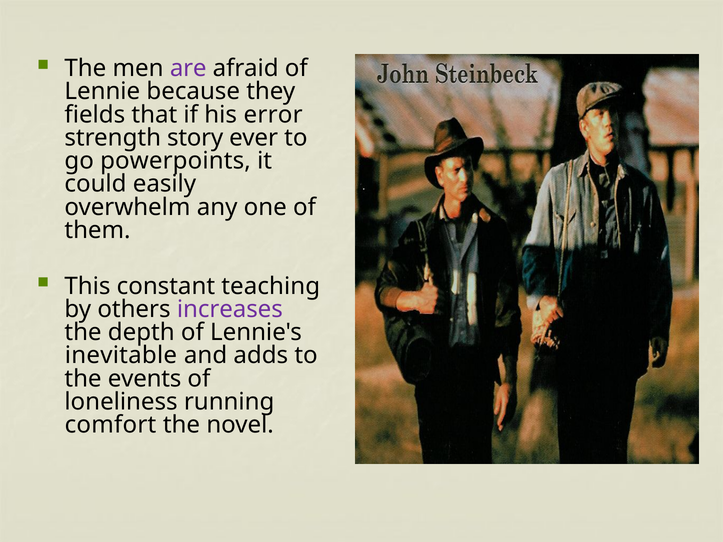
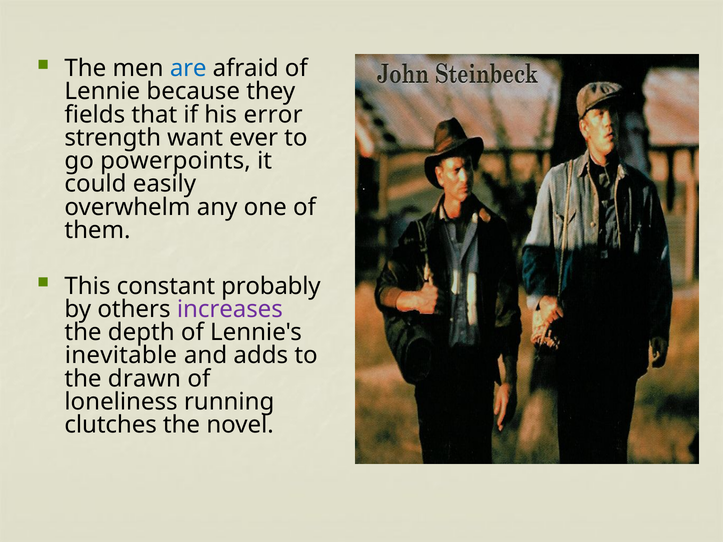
are colour: purple -> blue (188, 68)
story: story -> want (195, 138)
teaching: teaching -> probably (271, 286)
events: events -> drawn (144, 379)
comfort: comfort -> clutches (111, 425)
